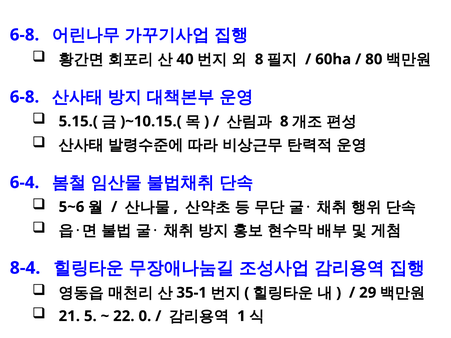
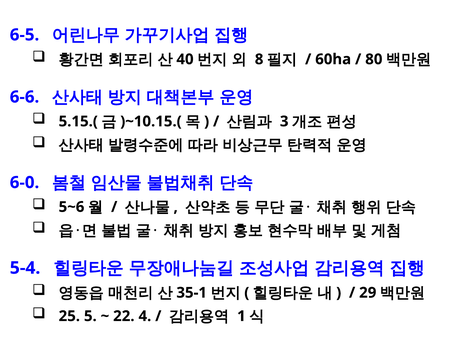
6-8: 6-8 -> 6-5 (25, 35)
6-8: 6-8 -> 6-6 (25, 97)
8: 8 -> 3 (284, 121)
6-4: 6-4 -> 6-0 (25, 183)
8-4: 8-4 -> 5-4 (25, 268)
21: 21 -> 25 (69, 316)
0: 0 -> 4 (145, 316)
